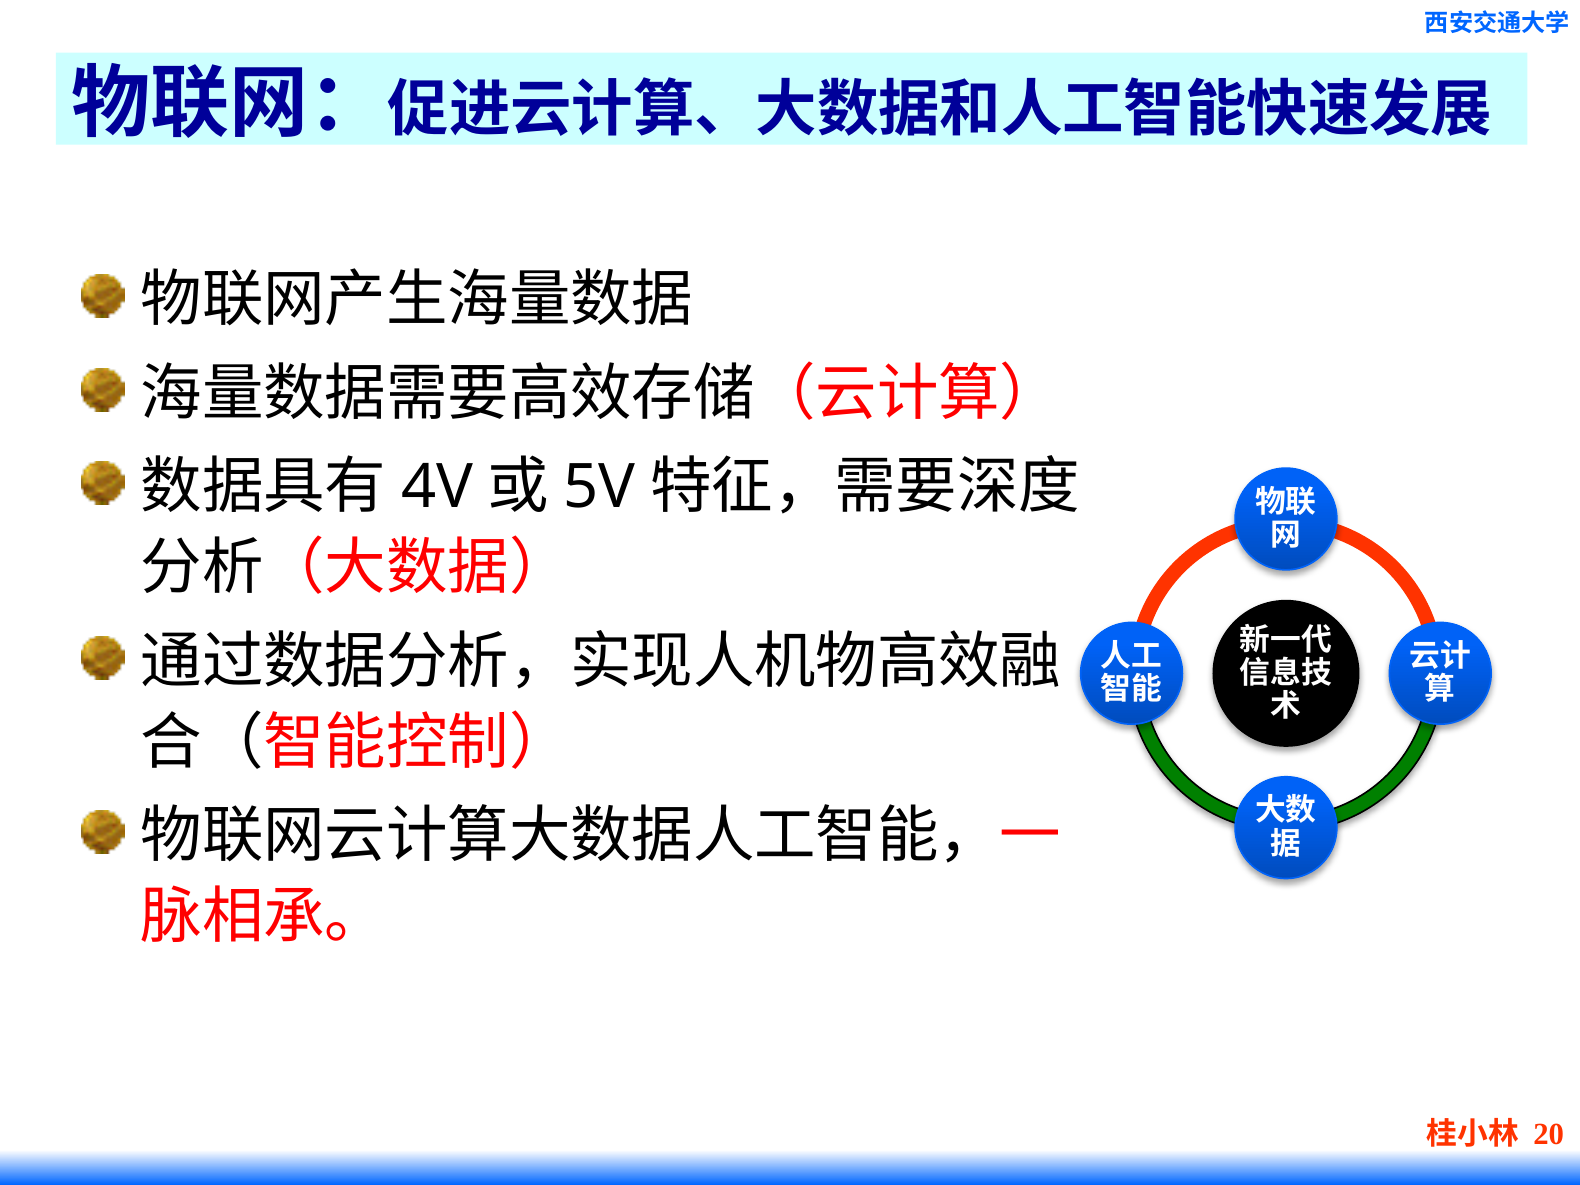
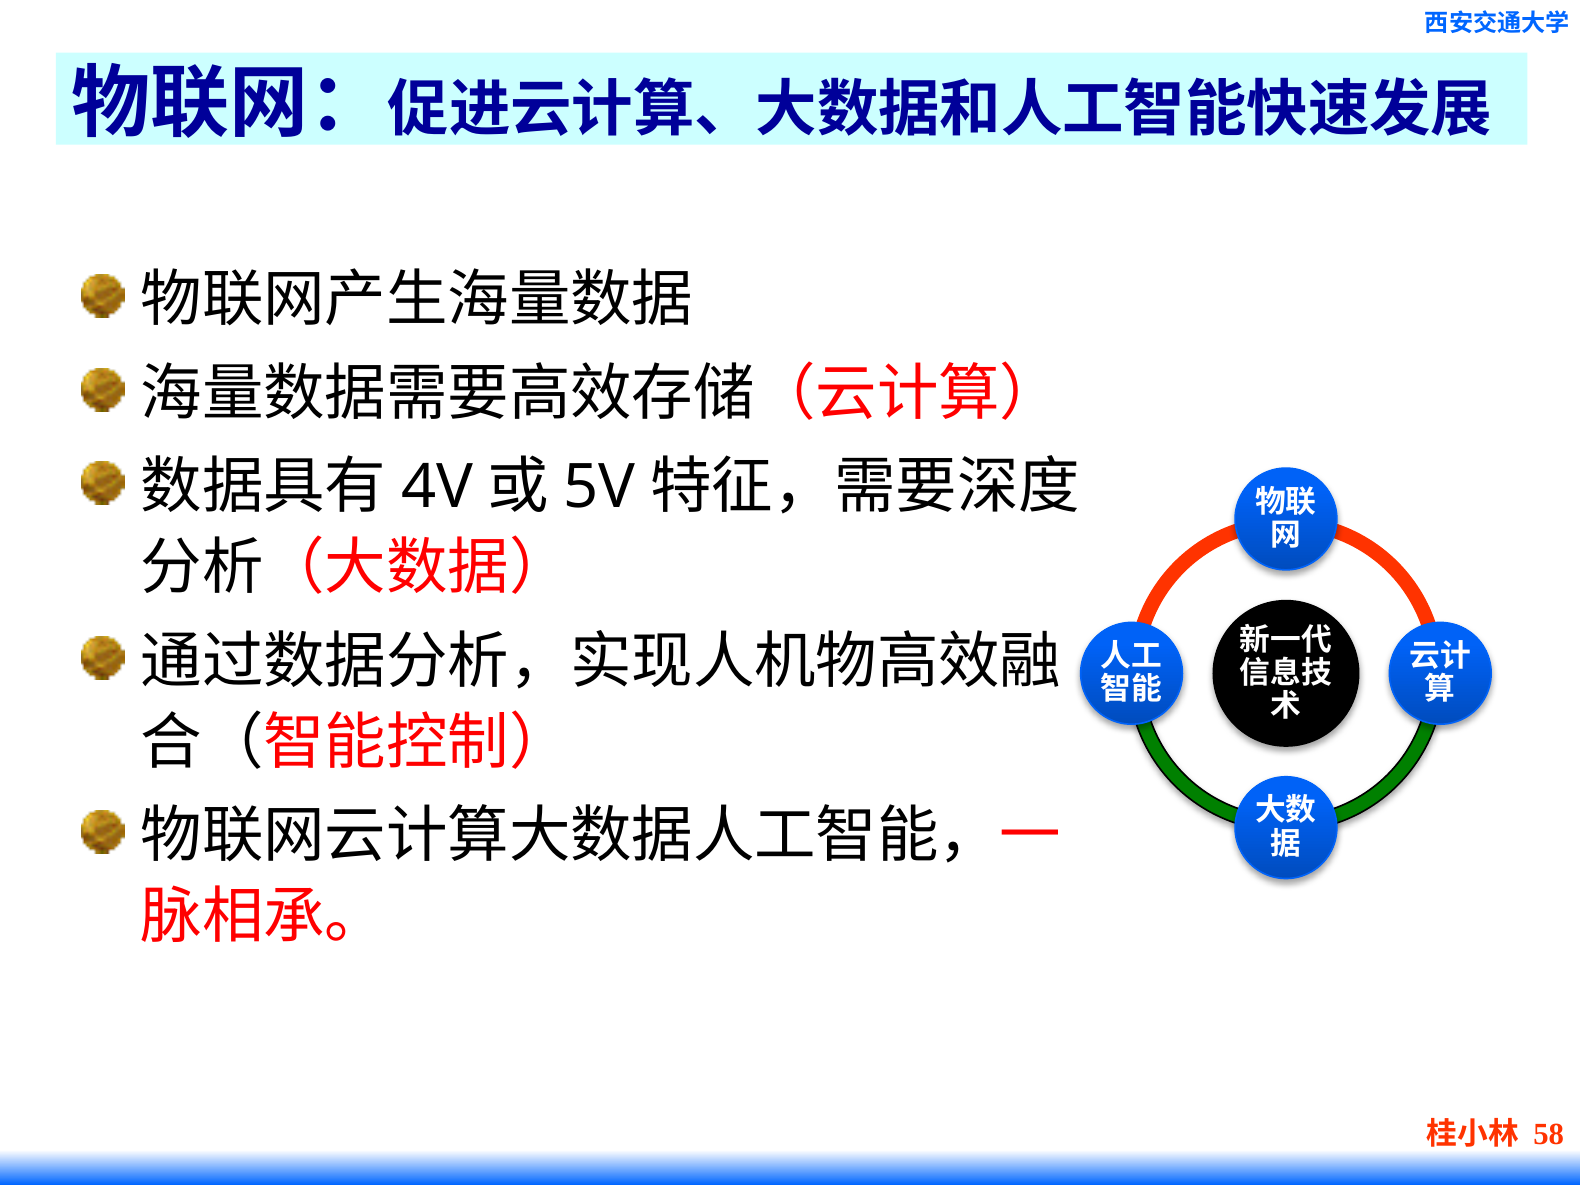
20: 20 -> 58 (1549, 1134)
